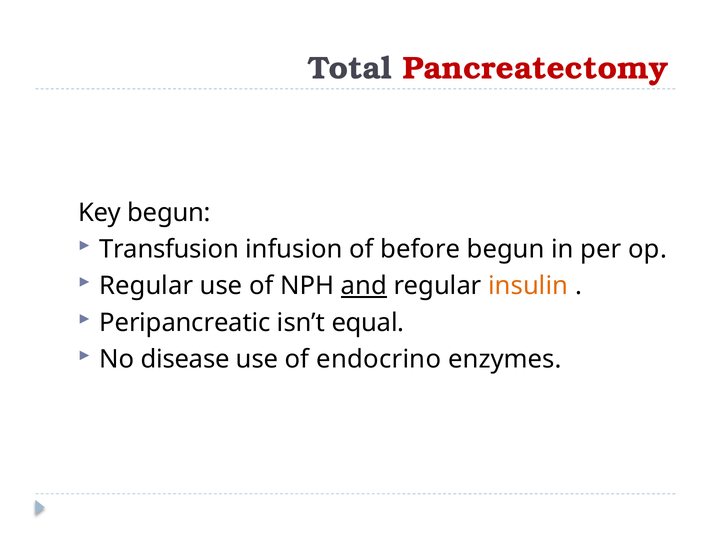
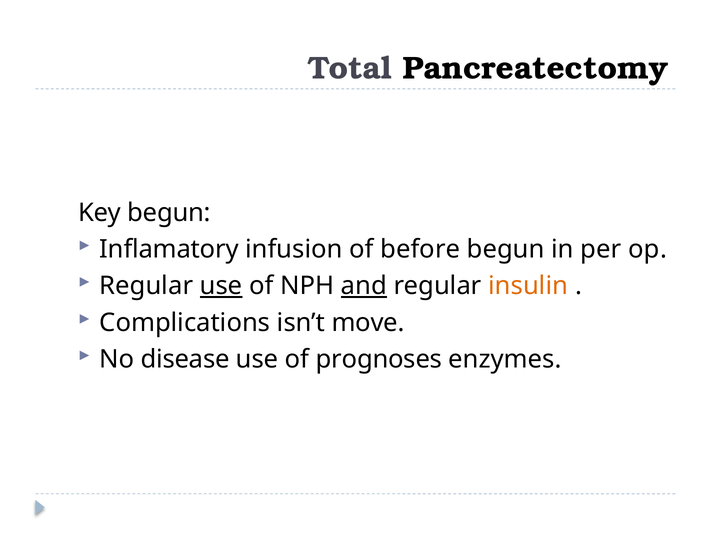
Pancreatectomy colour: red -> black (535, 69)
Transfusion: Transfusion -> Inflamatory (169, 249)
use underline: none -> present (221, 286)
Peripancreatic: Peripancreatic -> Complications (185, 323)
equal: equal -> move (368, 323)
endocrino: endocrino -> prognoses (379, 360)
